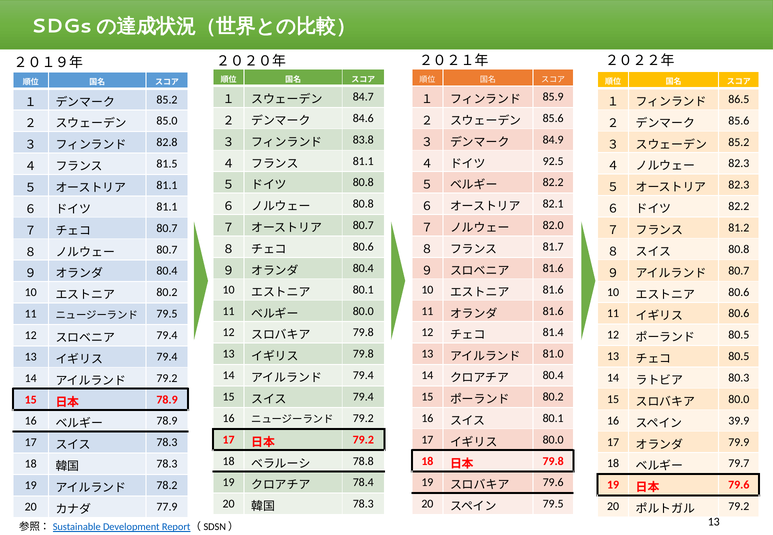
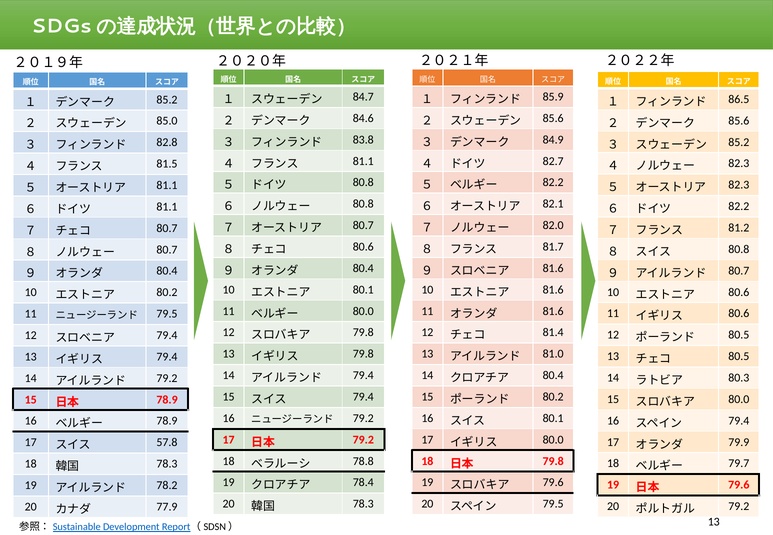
92.5: 92.5 -> 82.7 (553, 161)
39.9: 39.9 -> 79.4 (739, 421)
78.3: 78.3 -> 57.8 (167, 443)
